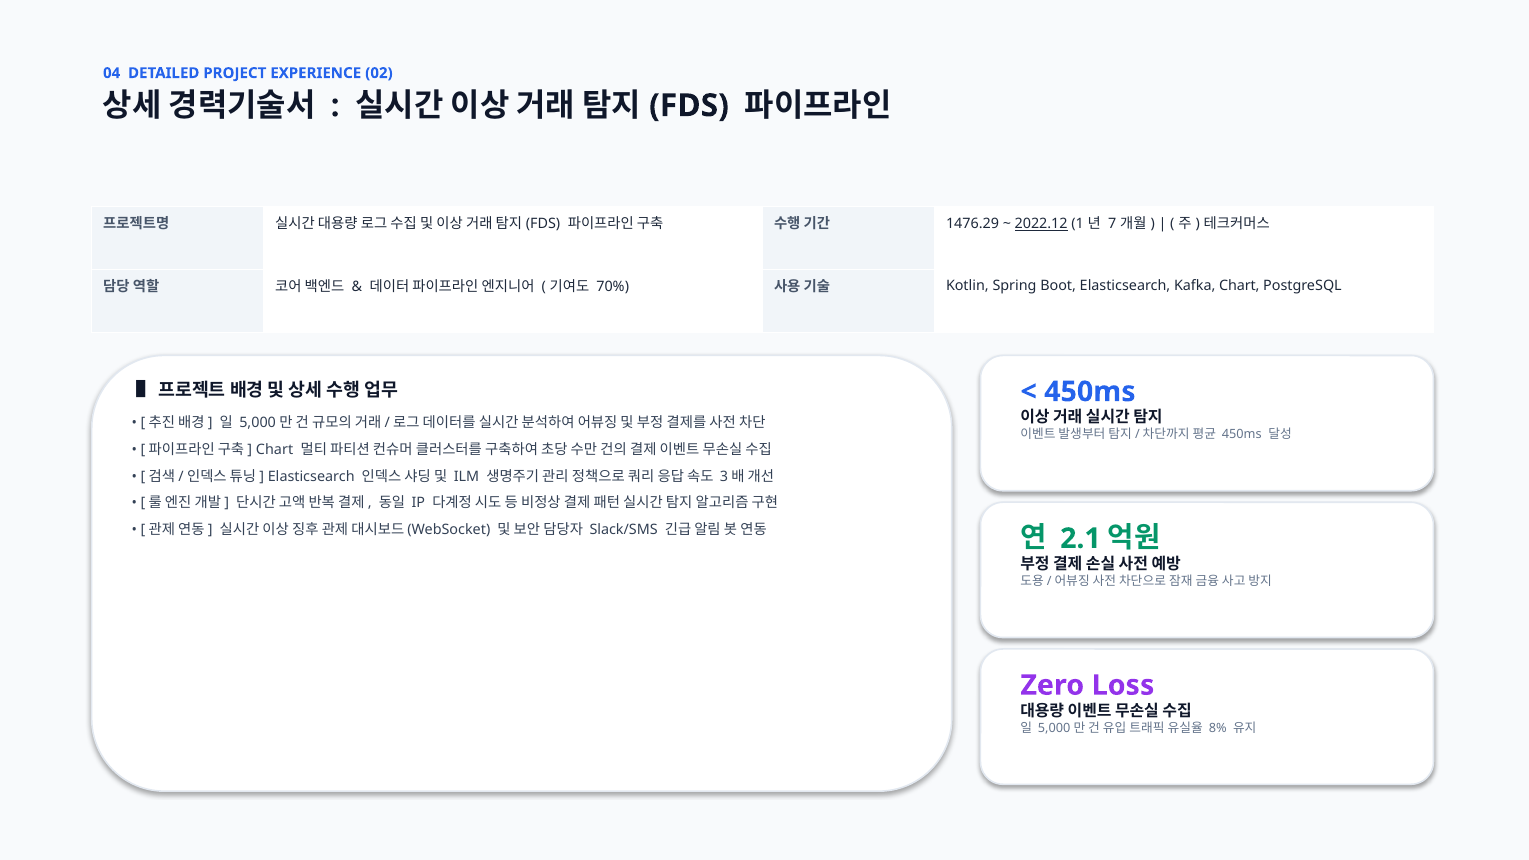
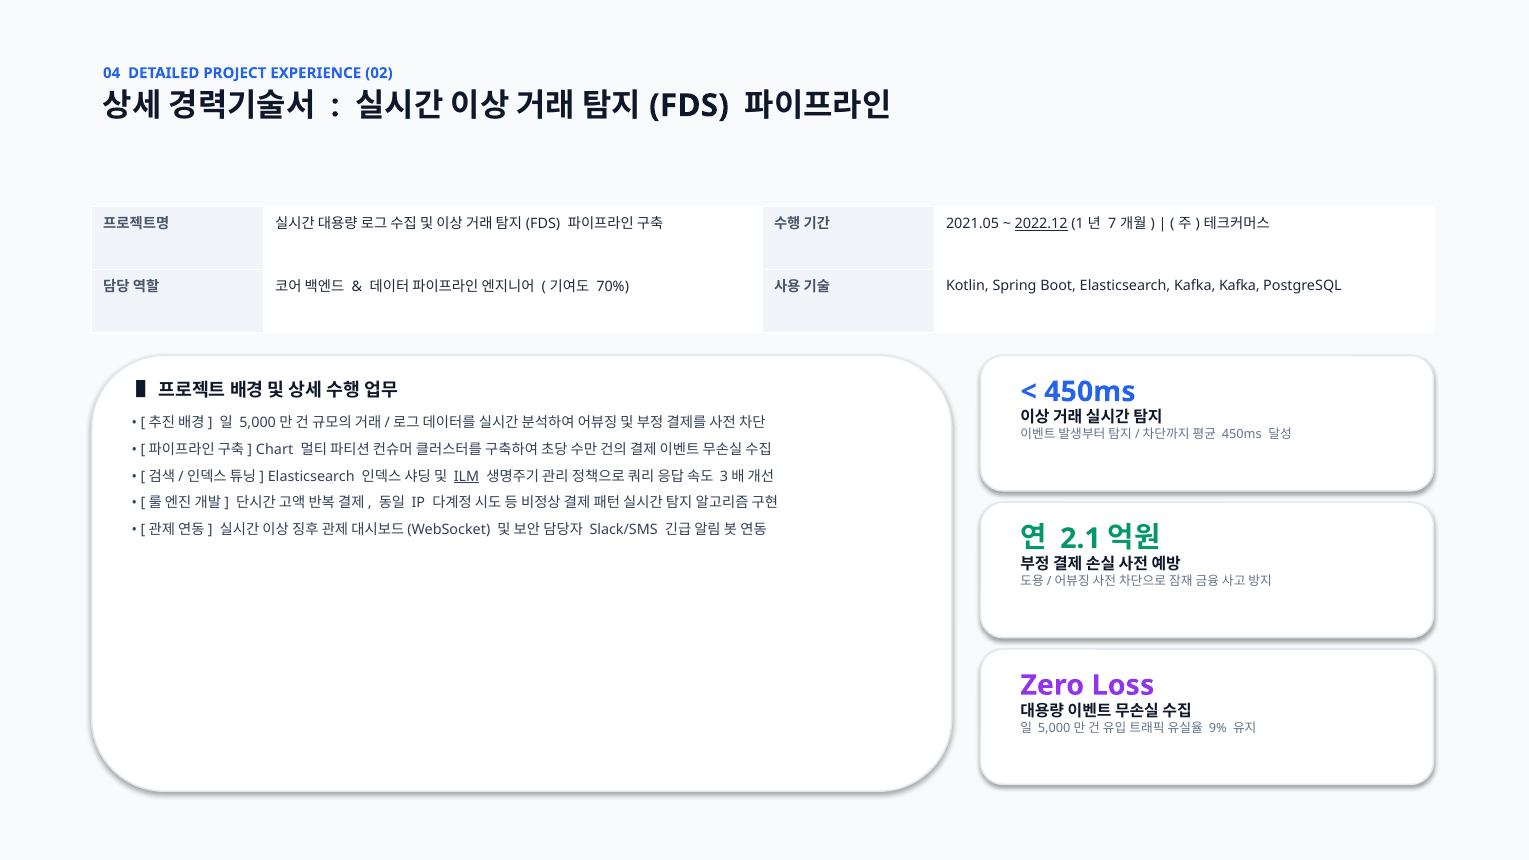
1476.29: 1476.29 -> 2021.05 (973, 224)
Kafka Chart: Chart -> Kafka (1239, 286)
ILM underline: none -> present (466, 476)
8%: 8% -> 9% (1218, 728)
